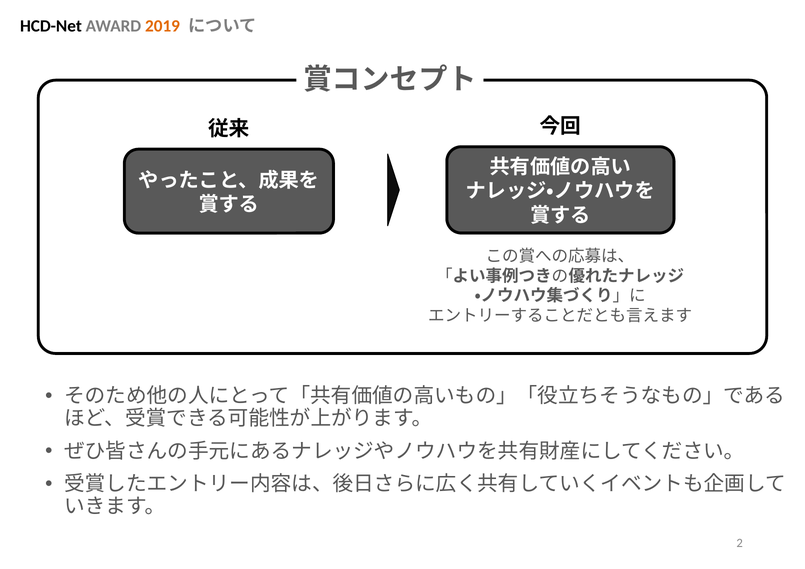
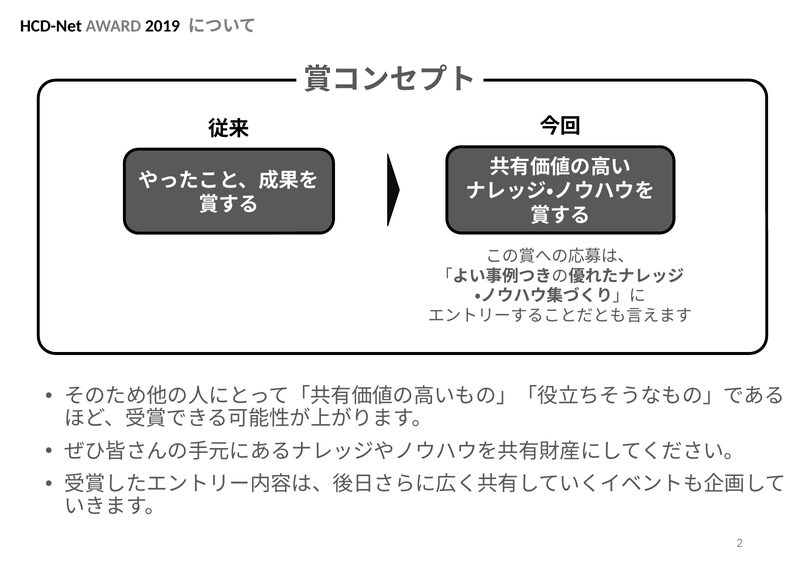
2019 colour: orange -> black (163, 26)
